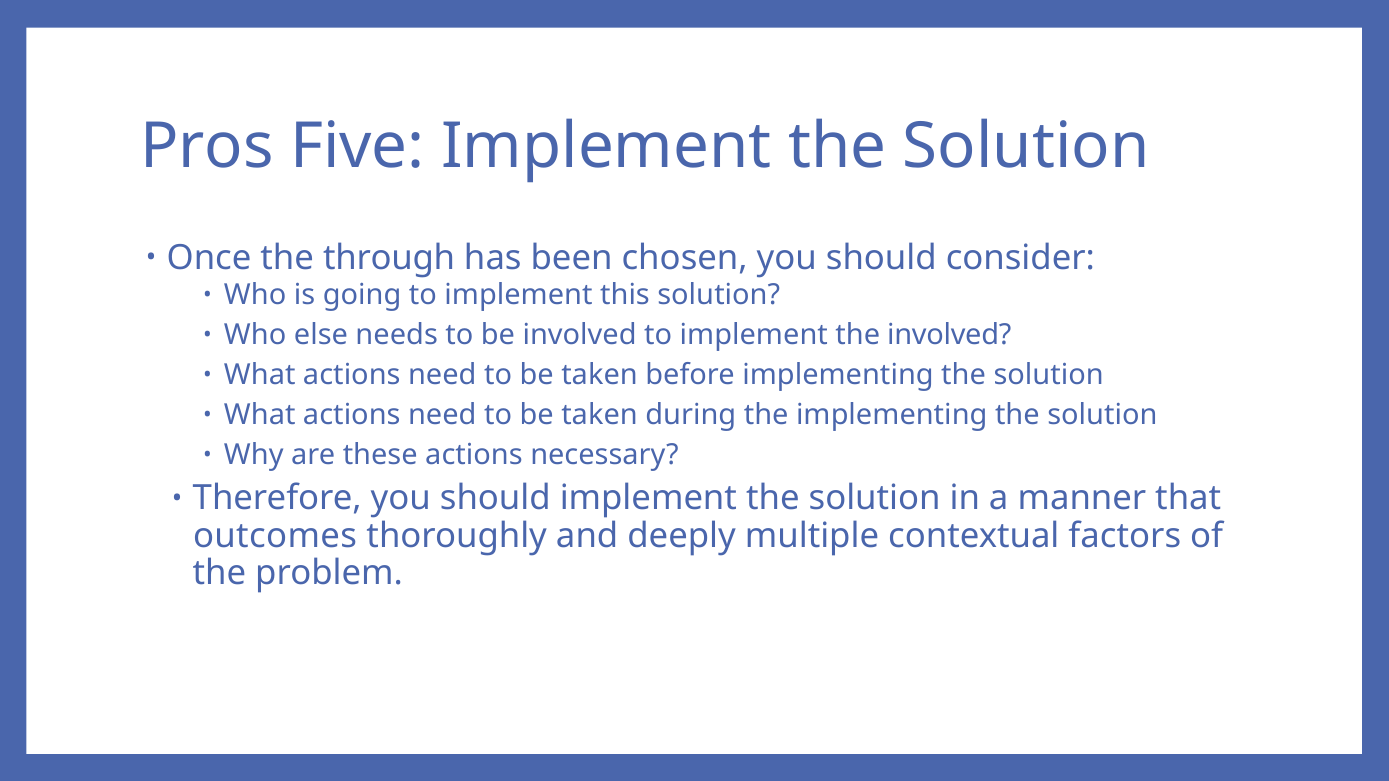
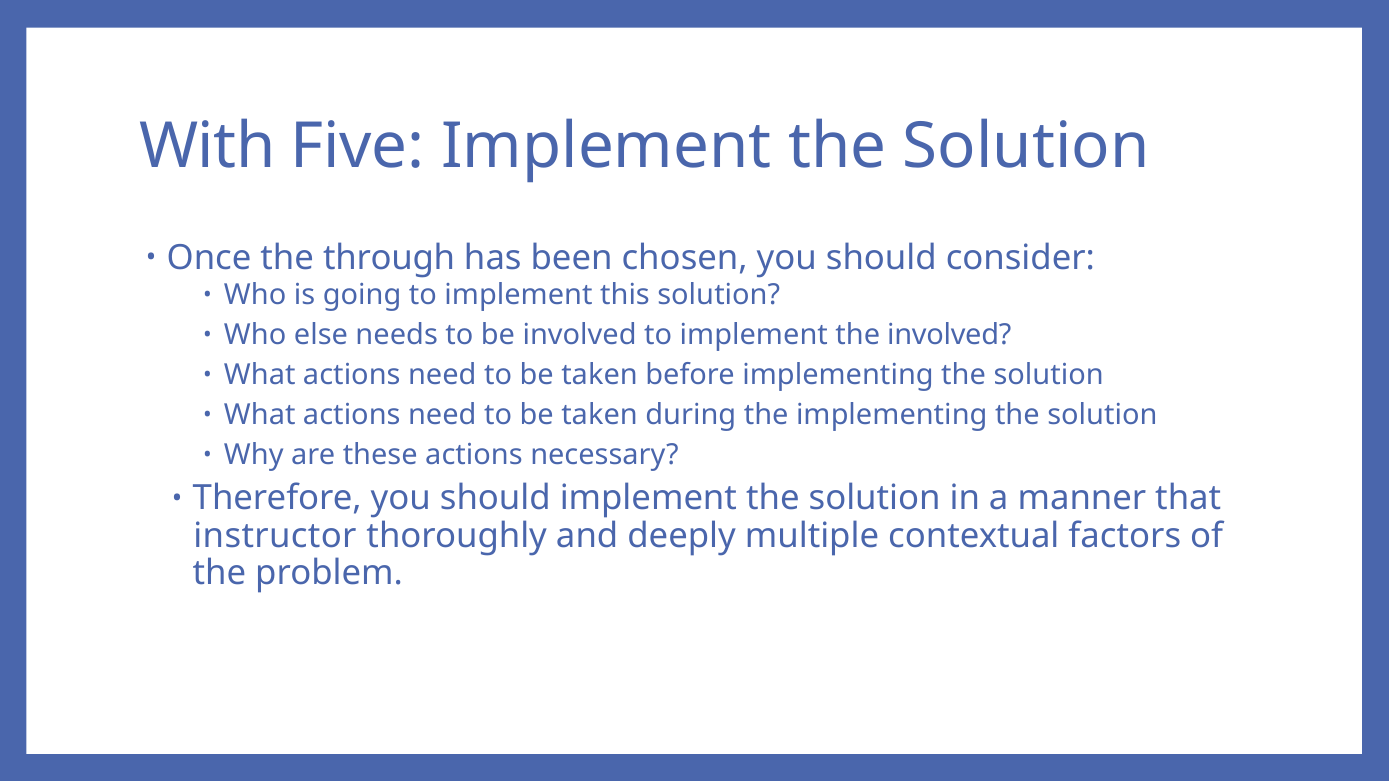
Pros: Pros -> With (207, 146)
outcomes: outcomes -> instructor (275, 536)
